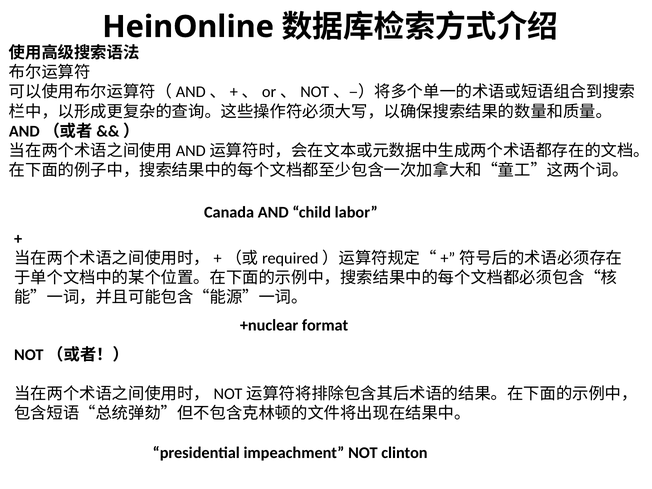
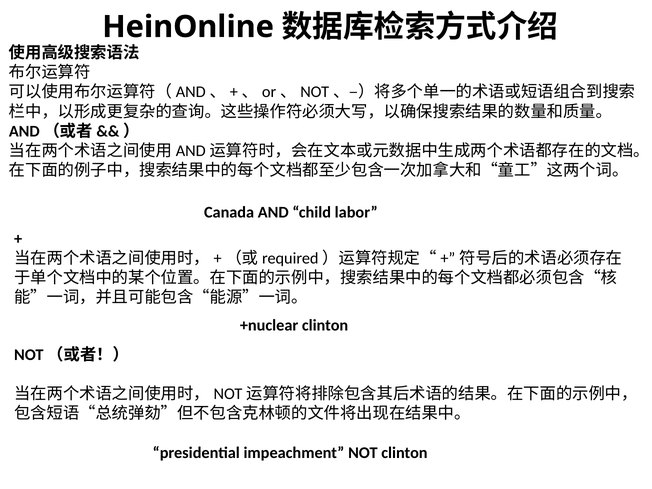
+nuclear format: format -> clinton (325, 325)
